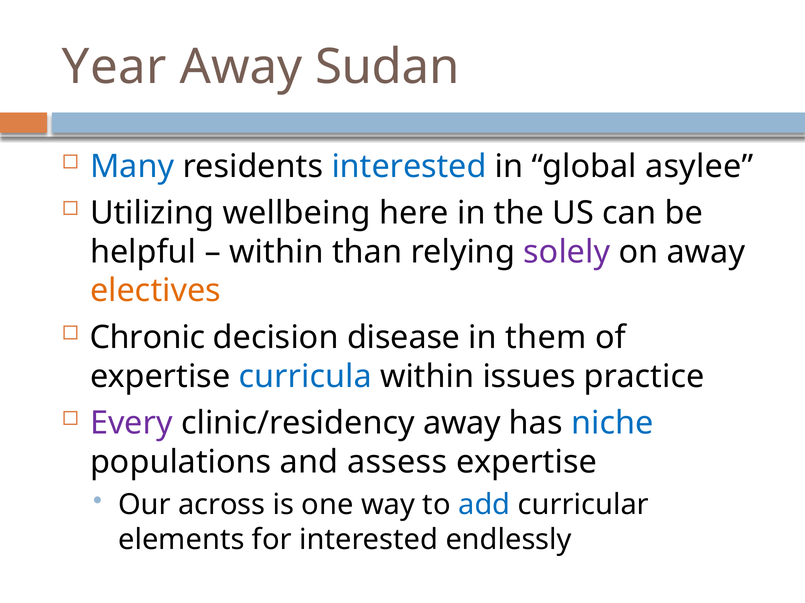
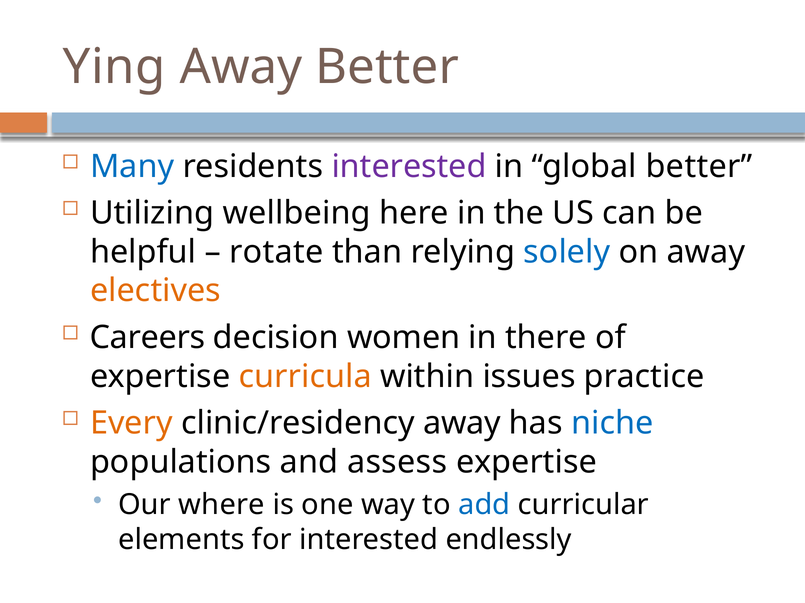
Year: Year -> Ying (114, 67)
Away Sudan: Sudan -> Better (387, 67)
interested colour: blue -> purple (409, 167)
global asylee: asylee -> better (699, 167)
within: within -> rotate (276, 252)
solely colour: purple -> blue (567, 252)
Chronic: Chronic -> Careers (147, 338)
disease: disease -> women (404, 338)
them: them -> there (546, 338)
curricula colour: blue -> orange (305, 377)
Every colour: purple -> orange (131, 424)
across: across -> where (222, 505)
